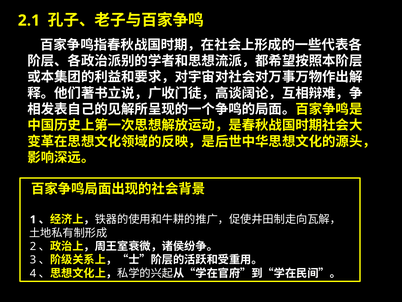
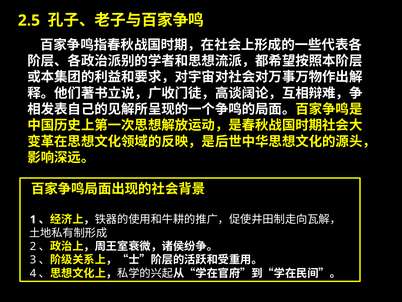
2.1: 2.1 -> 2.5 (29, 20)
